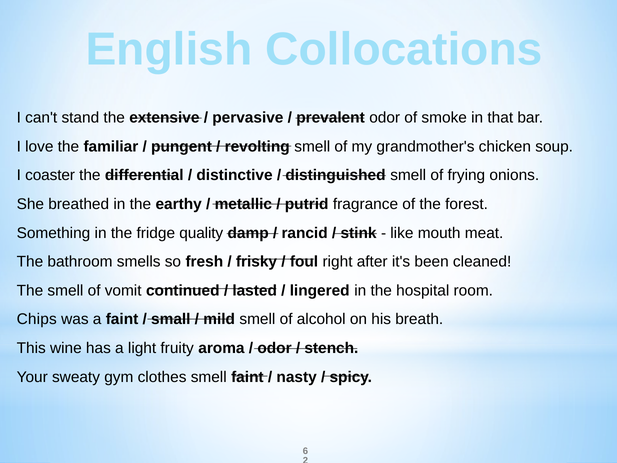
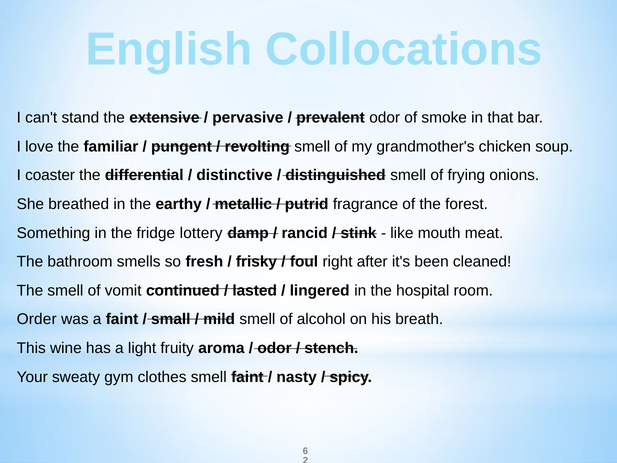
quality: quality -> lottery (201, 233)
Chips: Chips -> Order (37, 319)
